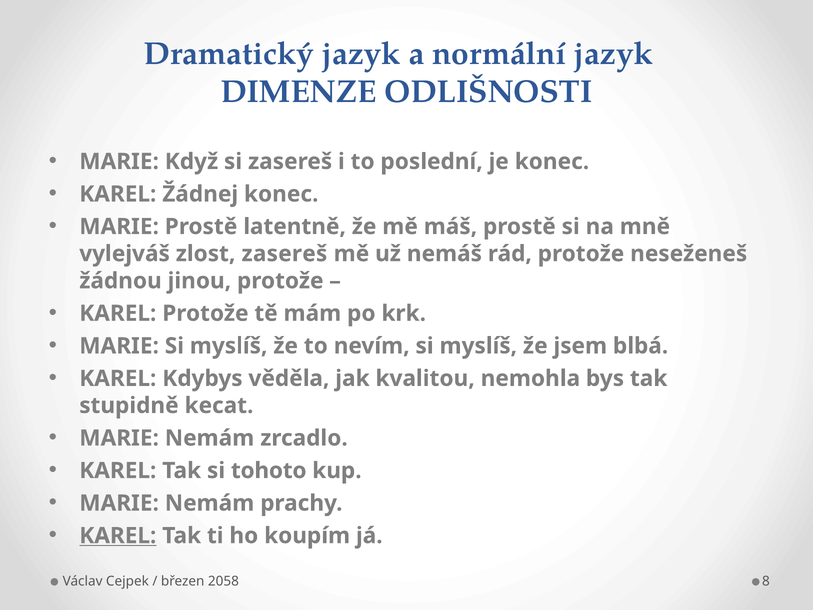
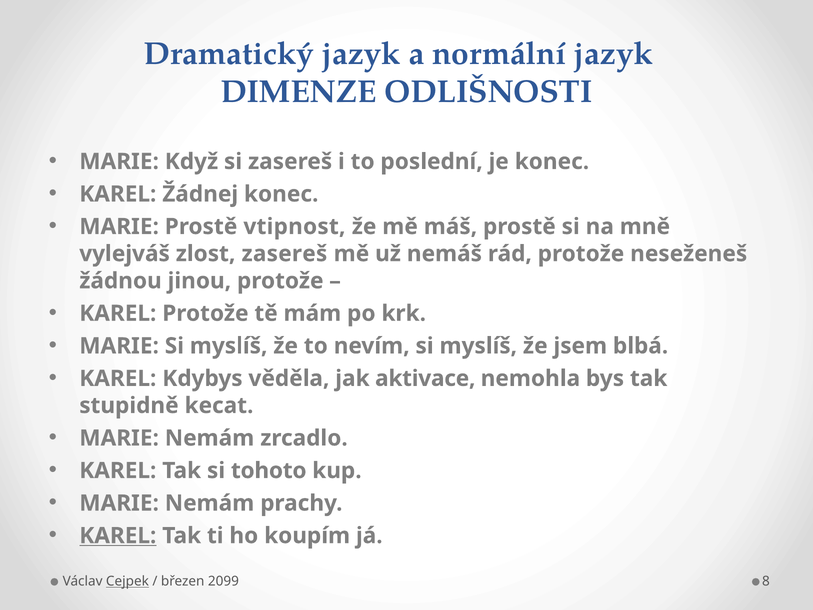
latentně: latentně -> vtipnost (294, 227)
kvalitou: kvalitou -> aktivace (425, 378)
Cejpek underline: none -> present (127, 581)
2058: 2058 -> 2099 (223, 581)
